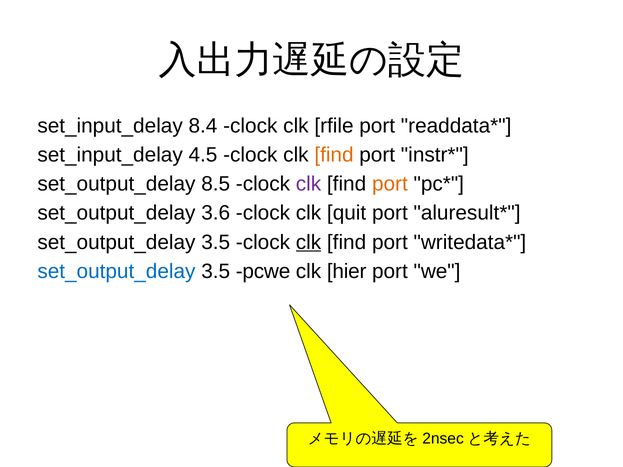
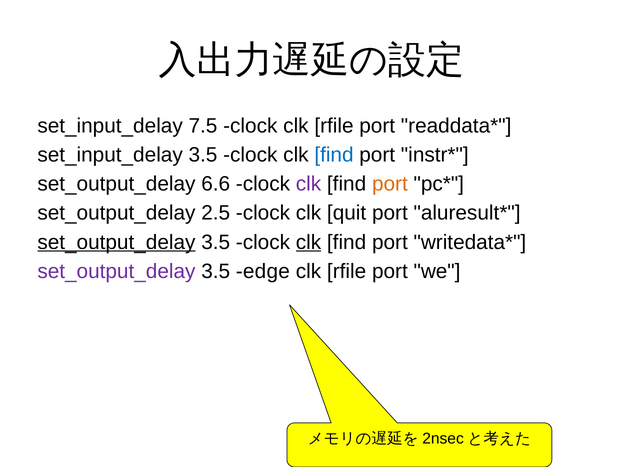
8.4: 8.4 -> 7.5 (203, 126)
set_input_delay 4.5: 4.5 -> 3.5 (203, 155)
find colour: orange -> blue (334, 155)
8.5: 8.5 -> 6.6 (216, 184)
3.6: 3.6 -> 2.5 (216, 213)
set_output_delay underline: none -> present (116, 242)
set_output_delay colour: blue -> purple (116, 271)
pcwe: pcwe -> edge (263, 271)
hier: hier -> rfile (347, 271)
